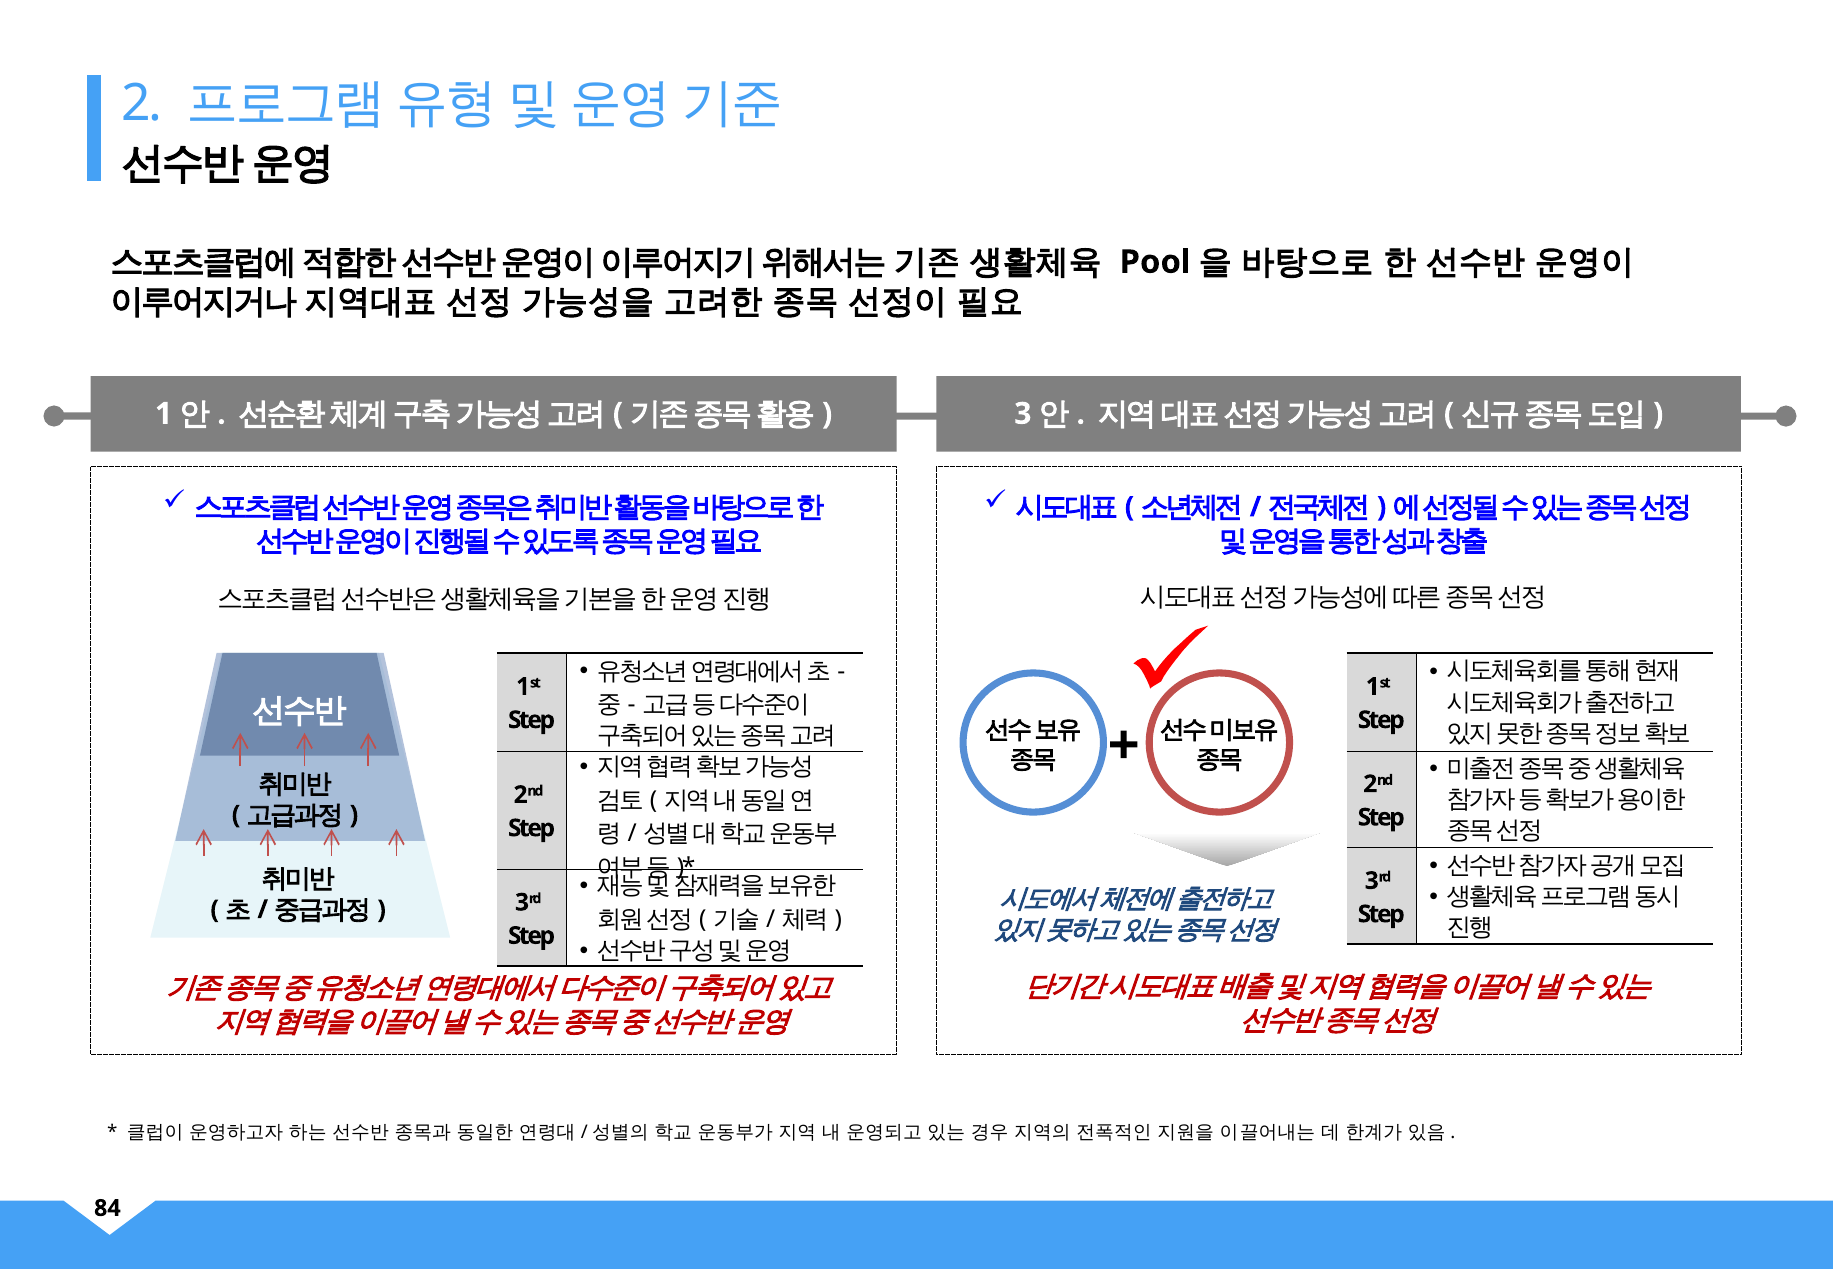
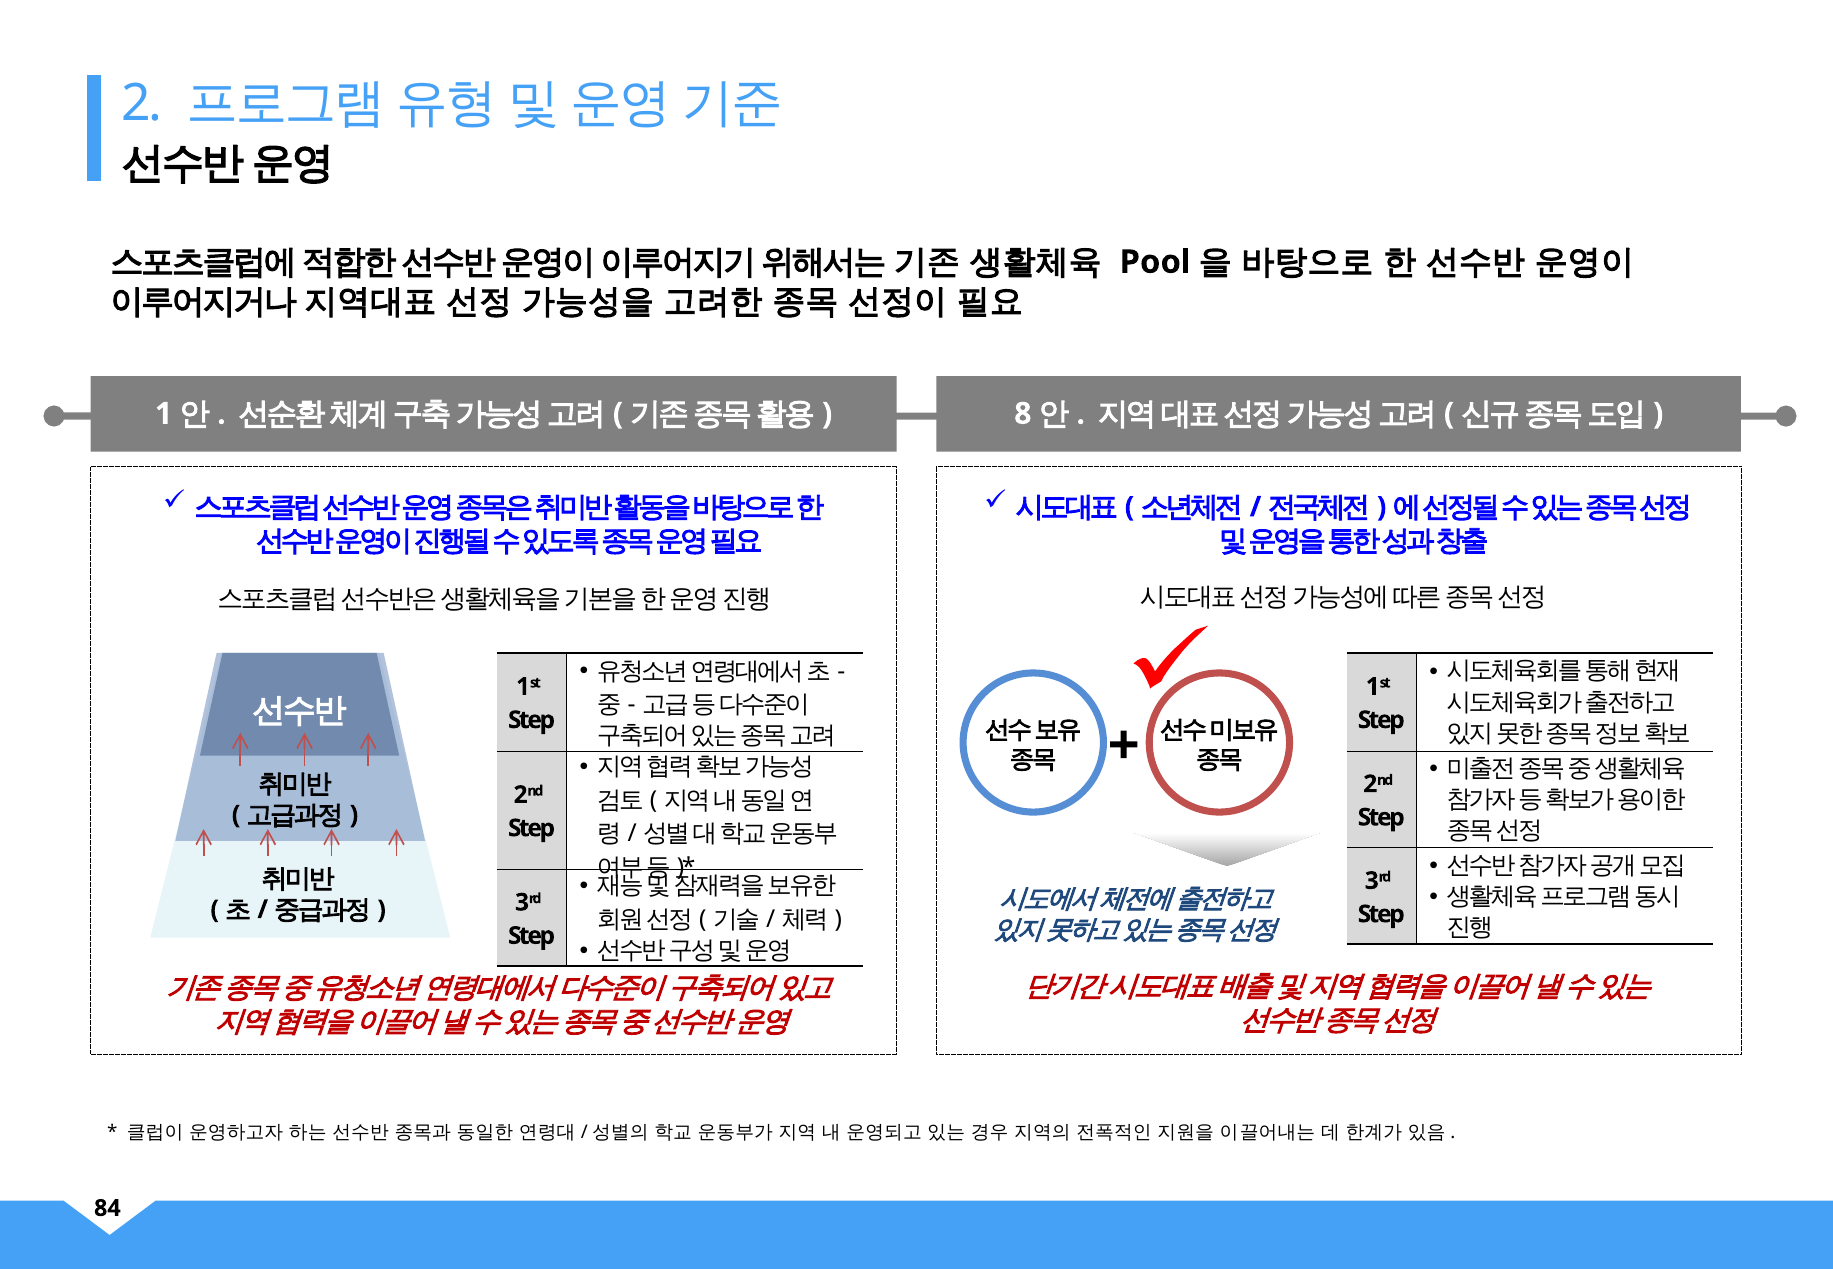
3: 3 -> 8 (1023, 414)
